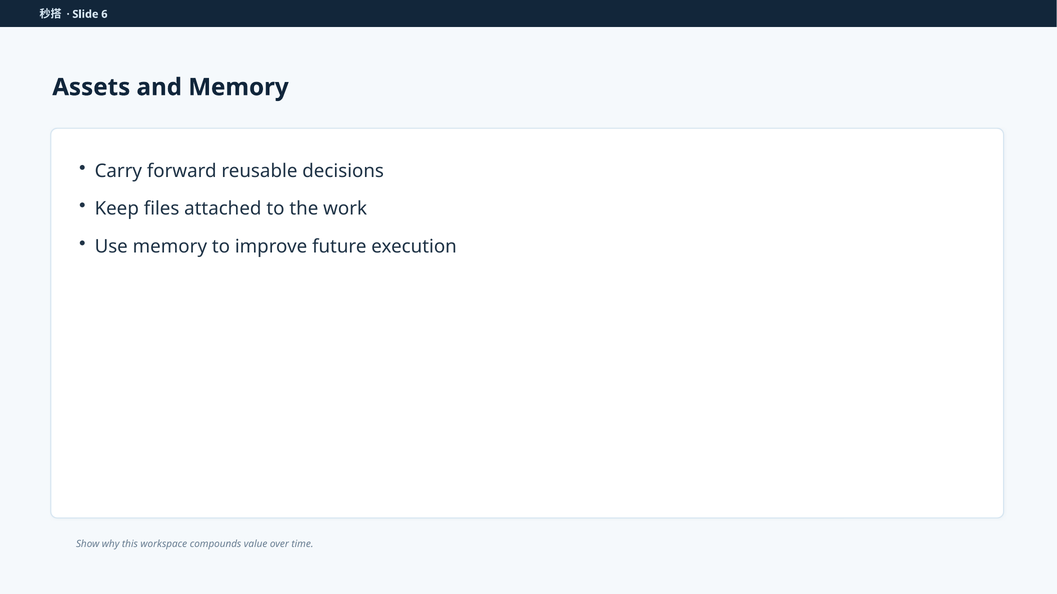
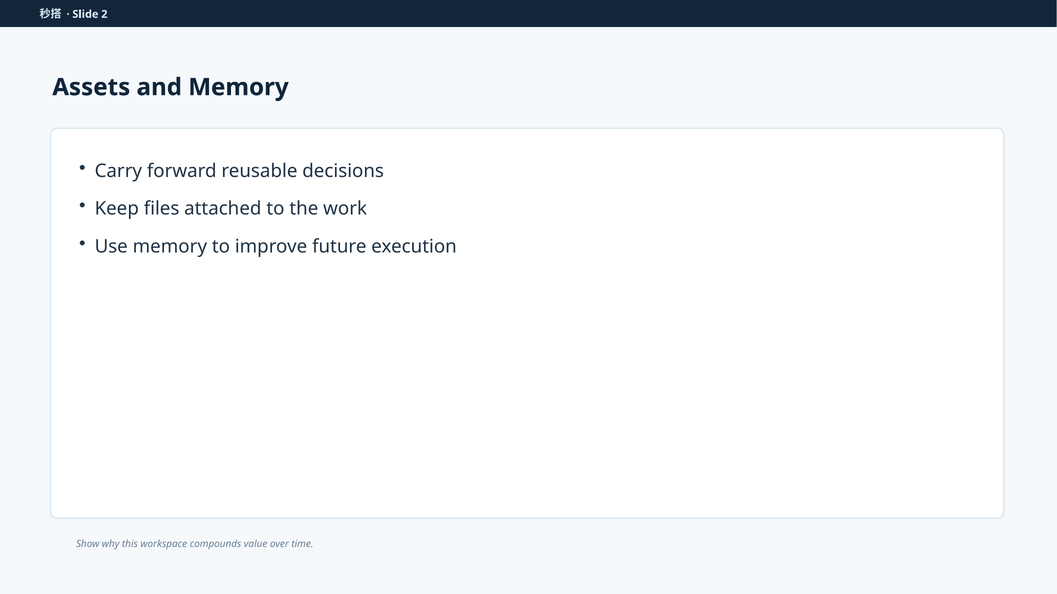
6: 6 -> 2 (104, 14)
